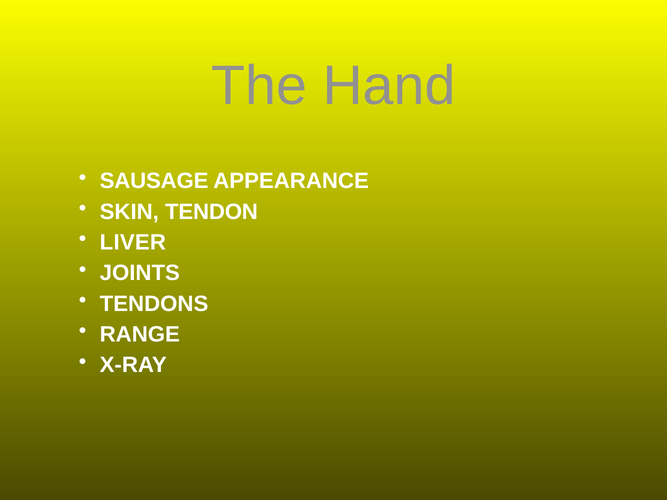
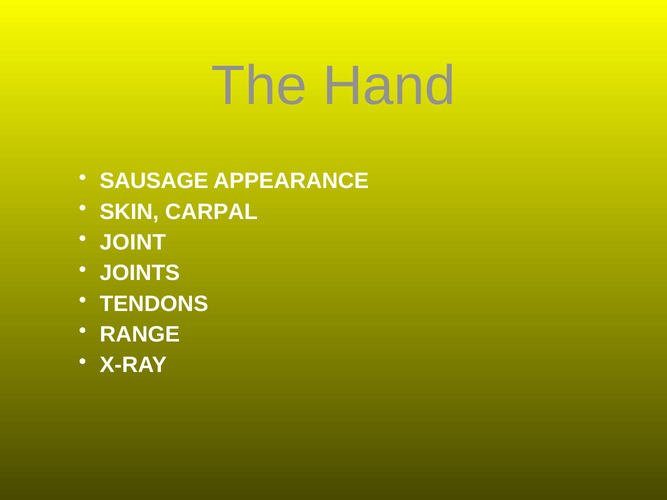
TENDON: TENDON -> CARPAL (211, 212)
LIVER: LIVER -> JOINT (133, 243)
